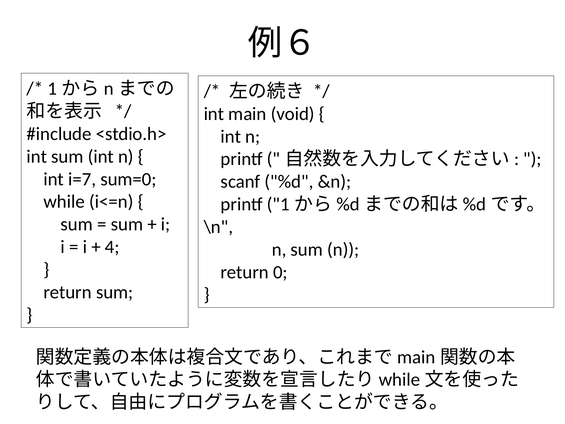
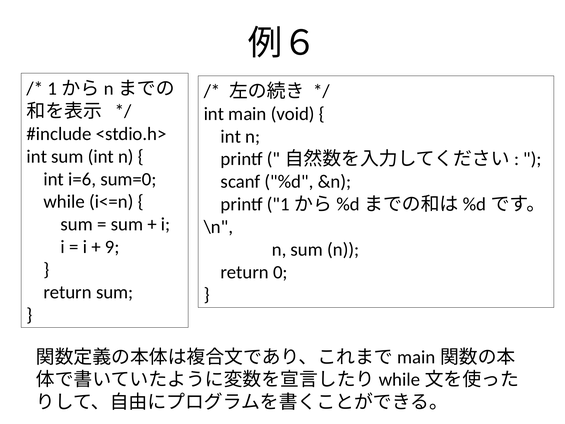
i=7: i=7 -> i=6 (82, 179)
4: 4 -> 9 (112, 247)
